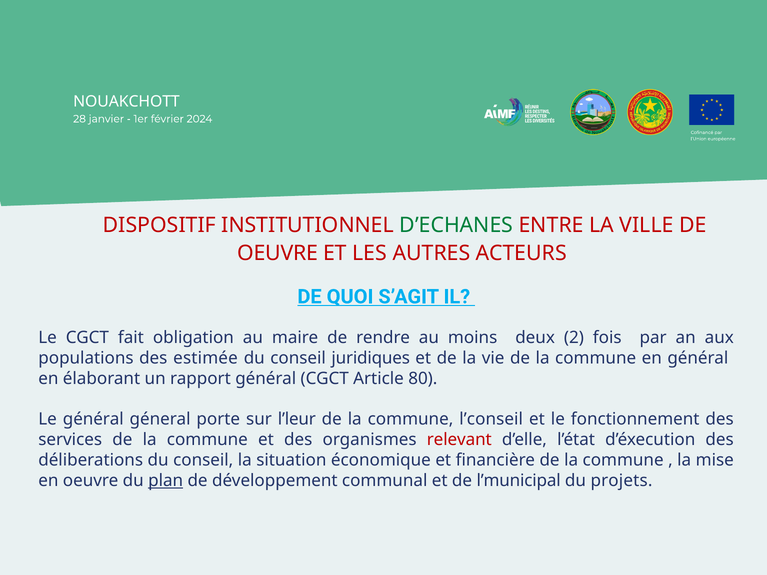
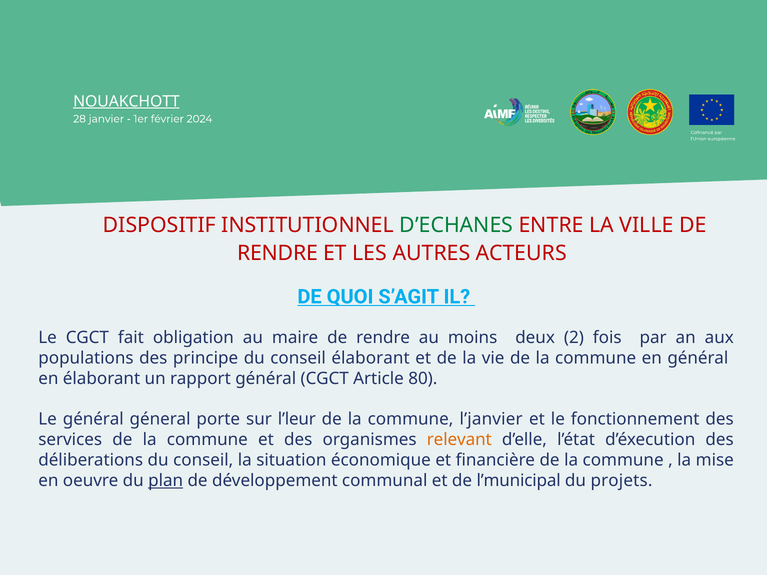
NOUAKCHOTT underline: none -> present (126, 101)
OEUVRE: OEUVRE -> RENDRE (278, 253)
estimée: estimée -> principe (206, 358)
conseil juridiques: juridiques -> élaborant (371, 358)
l’conseil: l’conseil -> l’janvier (491, 420)
relevant colour: red -> orange (459, 440)
